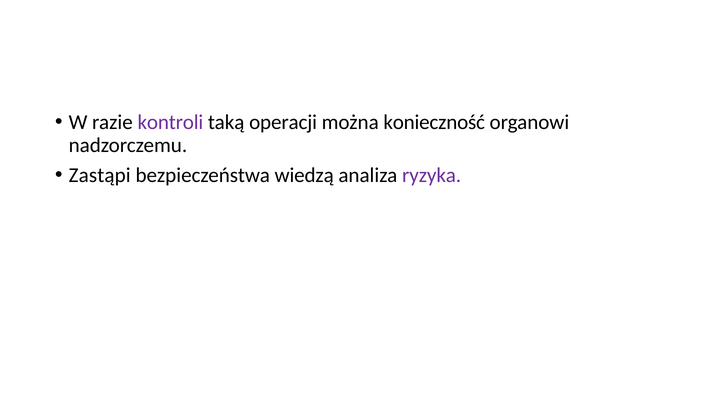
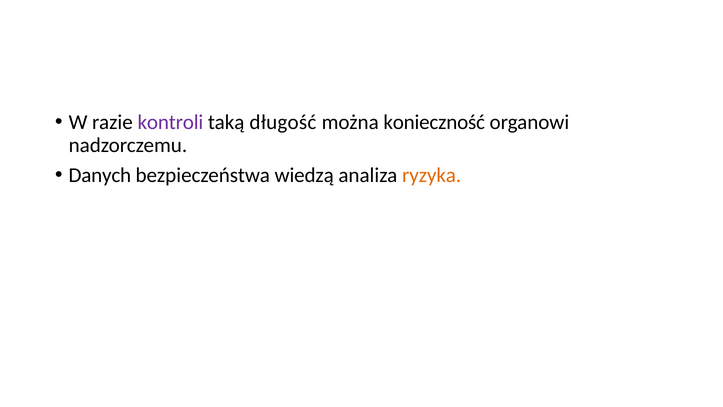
operacji: operacji -> długość (283, 122)
Zastąpi: Zastąpi -> Danych (100, 175)
ryzyka colour: purple -> orange (432, 175)
